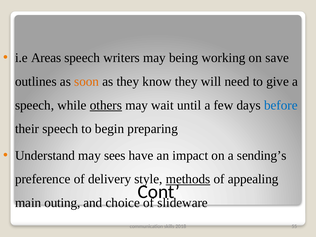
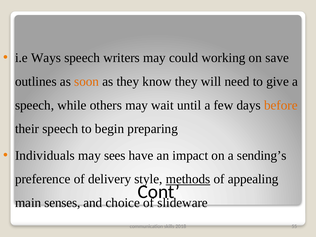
Areas: Areas -> Ways (46, 58)
being: being -> could (184, 58)
others underline: present -> none (106, 105)
before colour: blue -> orange (281, 105)
Understand: Understand -> Individuals (45, 155)
outing: outing -> senses (62, 203)
